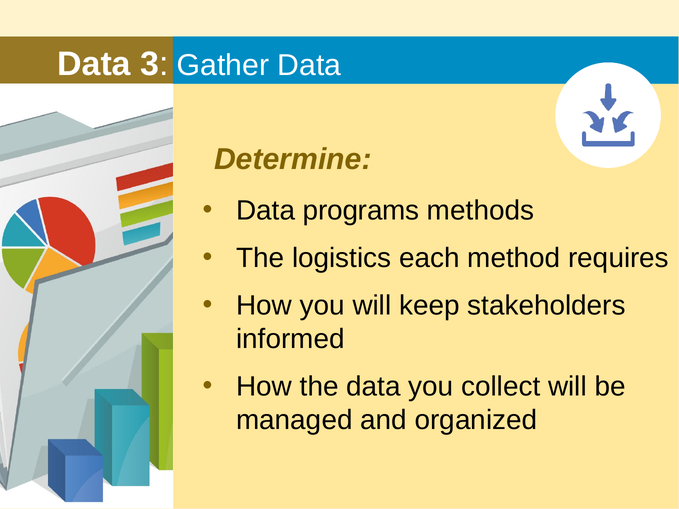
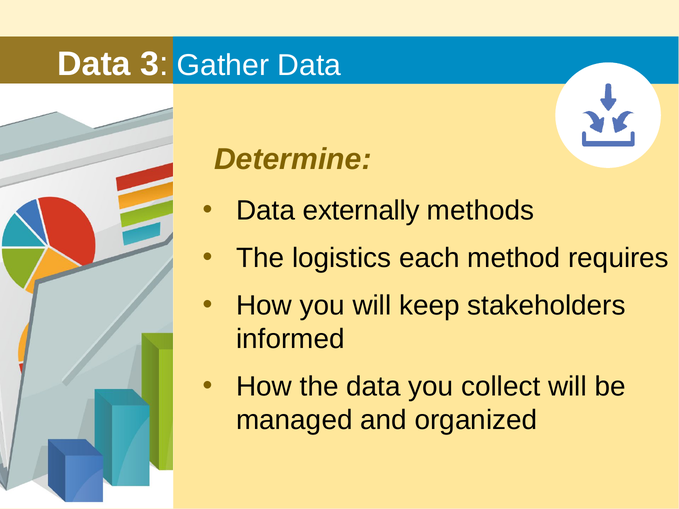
programs: programs -> externally (361, 211)
